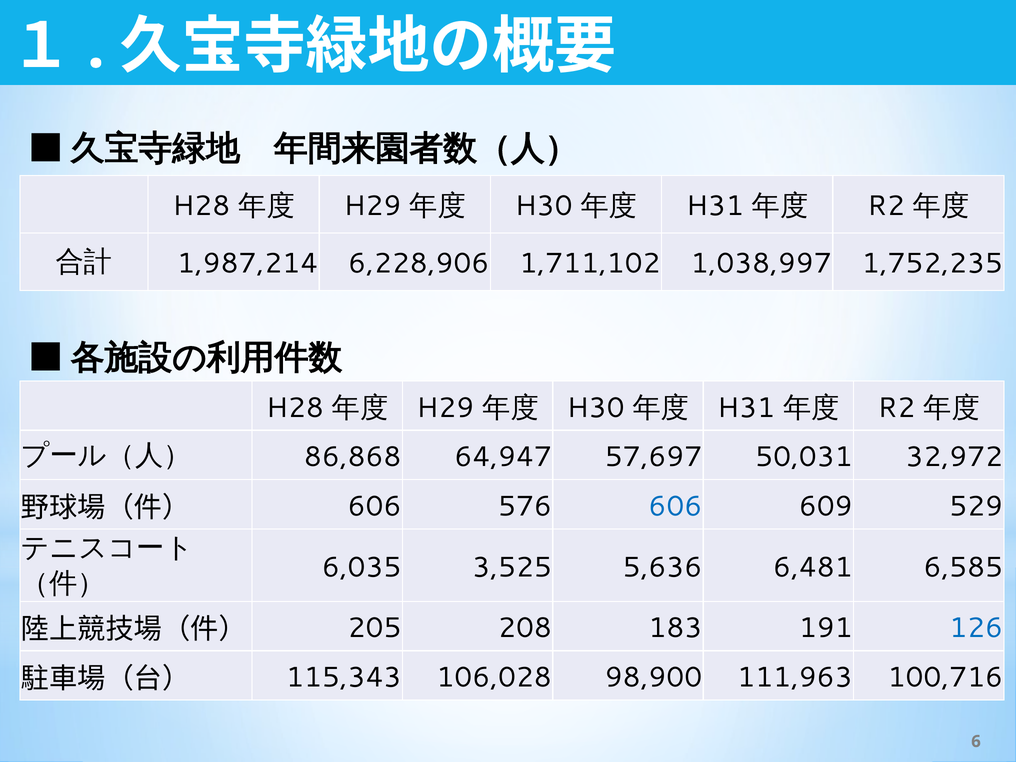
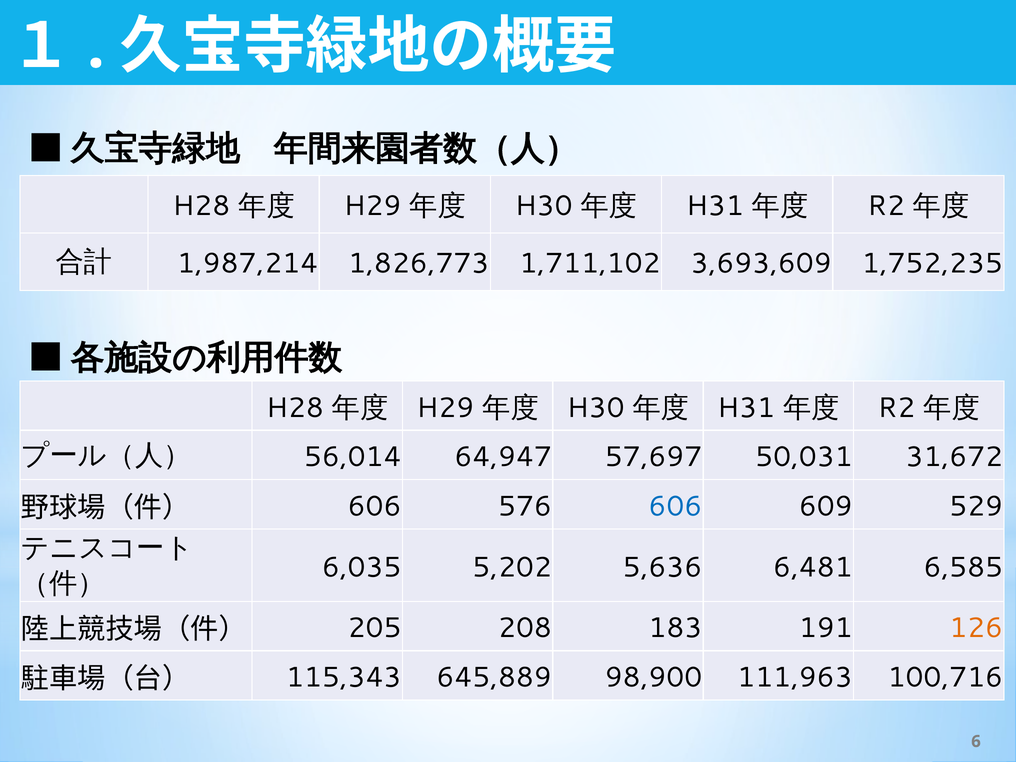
6,228,906: 6,228,906 -> 1,826,773 (419, 264)
1,038,997: 1,038,997 -> 3,693,609 (761, 264)
86,868: 86,868 -> 56,014 (353, 457)
32,972: 32,972 -> 31,672 (954, 457)
3,525: 3,525 -> 5,202 (512, 567)
126 colour: blue -> orange (976, 628)
106,028: 106,028 -> 645,889 (494, 677)
